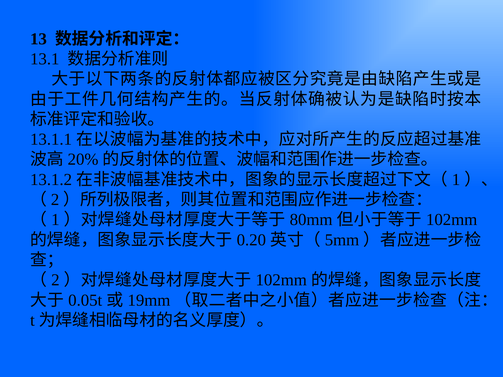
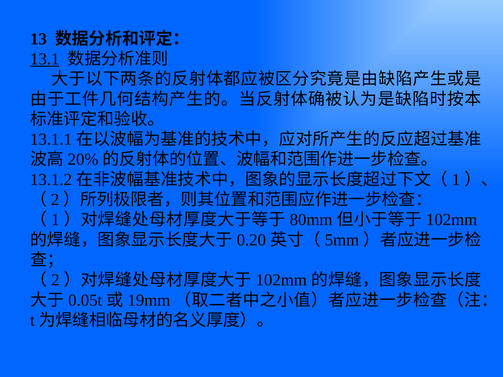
13.1 underline: none -> present (45, 59)
